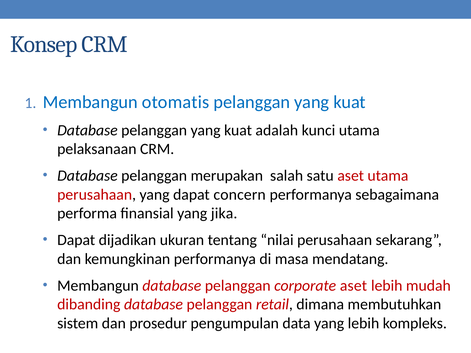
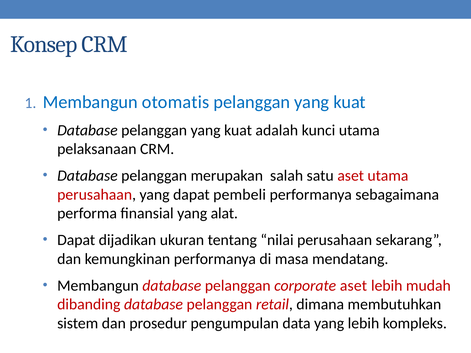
concern: concern -> pembeli (240, 195)
jika: jika -> alat (224, 214)
